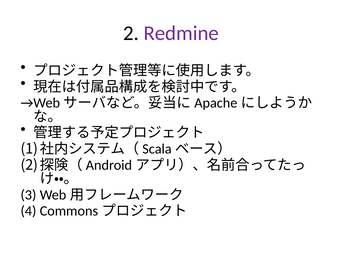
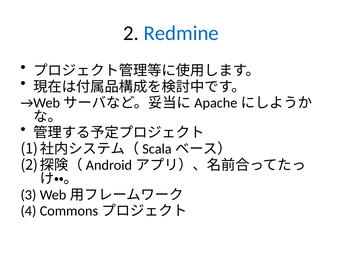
Redmine colour: purple -> blue (181, 33)
